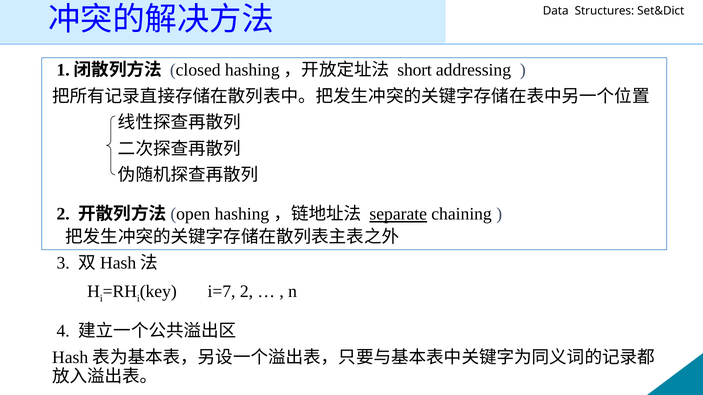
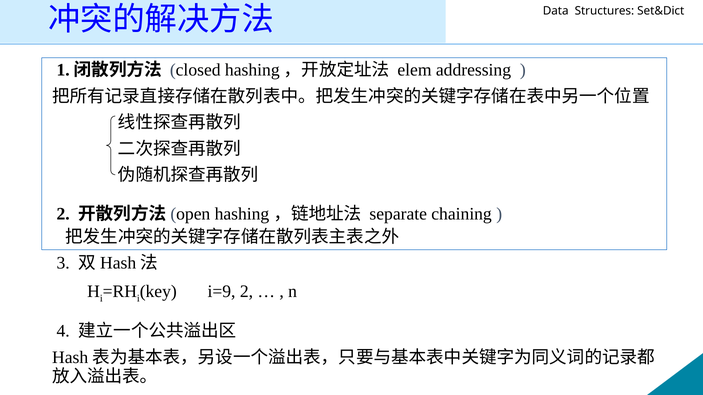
short: short -> elem (414, 70)
separate underline: present -> none (398, 214)
i=7: i=7 -> i=9 (222, 292)
